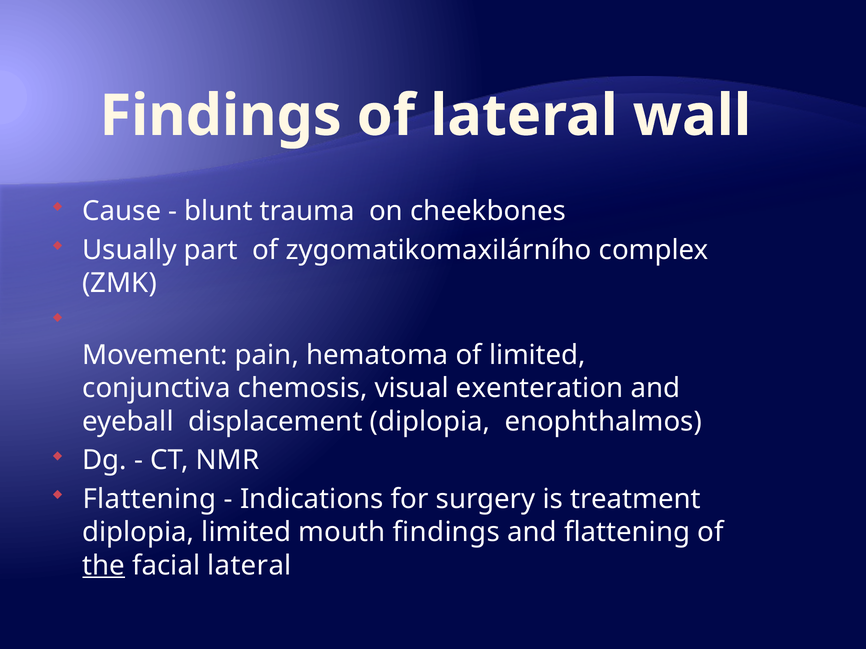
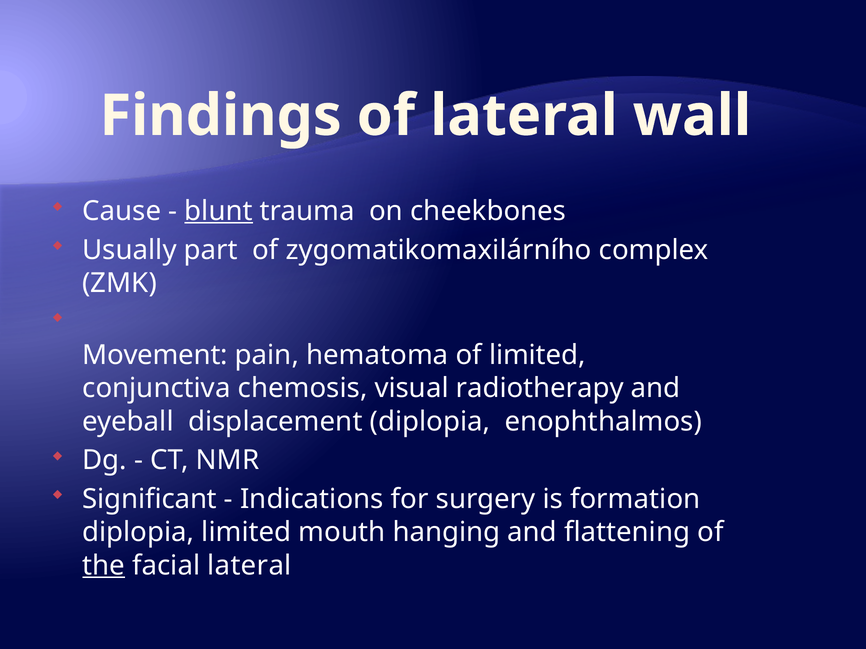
blunt underline: none -> present (219, 211)
exenteration: exenteration -> radiotherapy (540, 389)
Flattening: Flattening -> Significant (150, 500)
treatment: treatment -> formation (635, 500)
mouth findings: findings -> hanging (446, 533)
